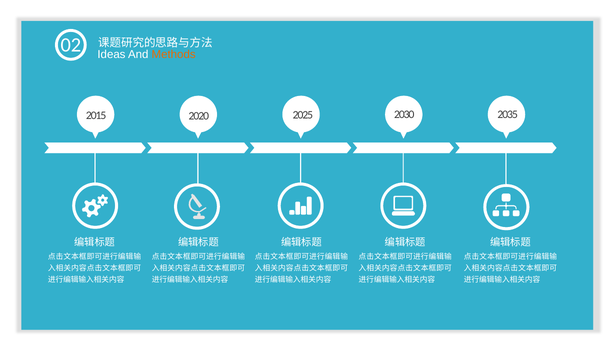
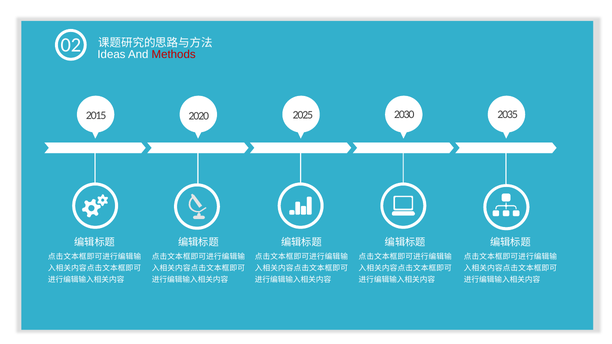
Methods colour: orange -> red (174, 55)
